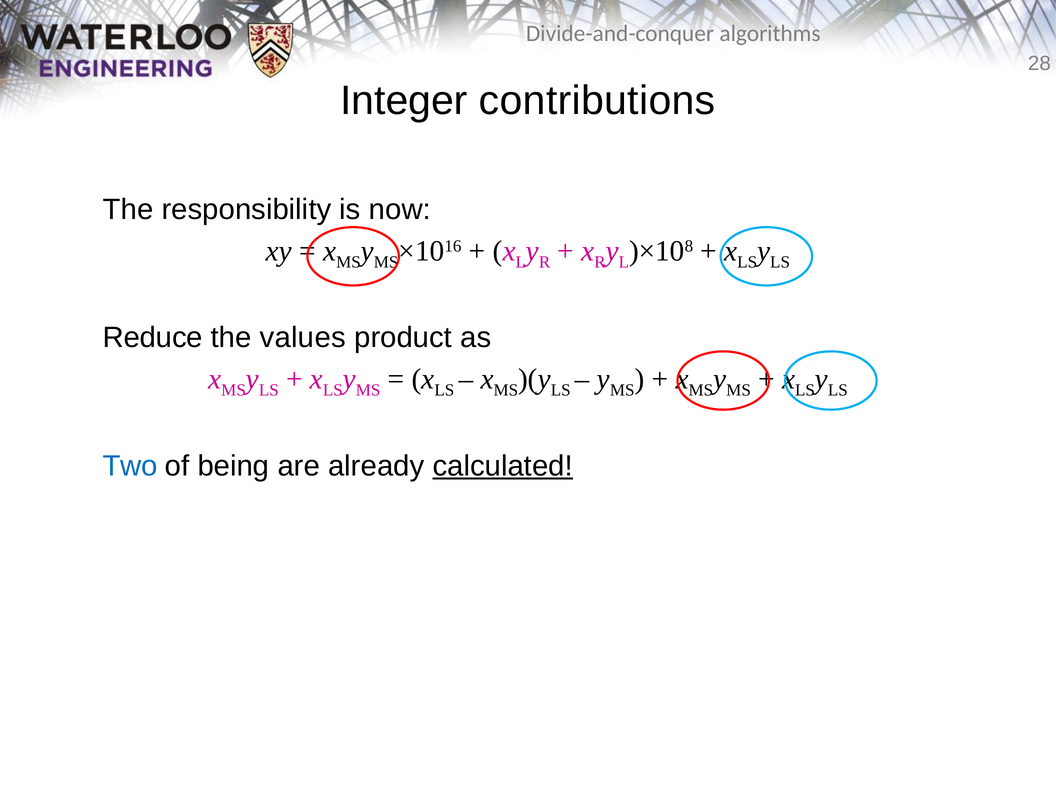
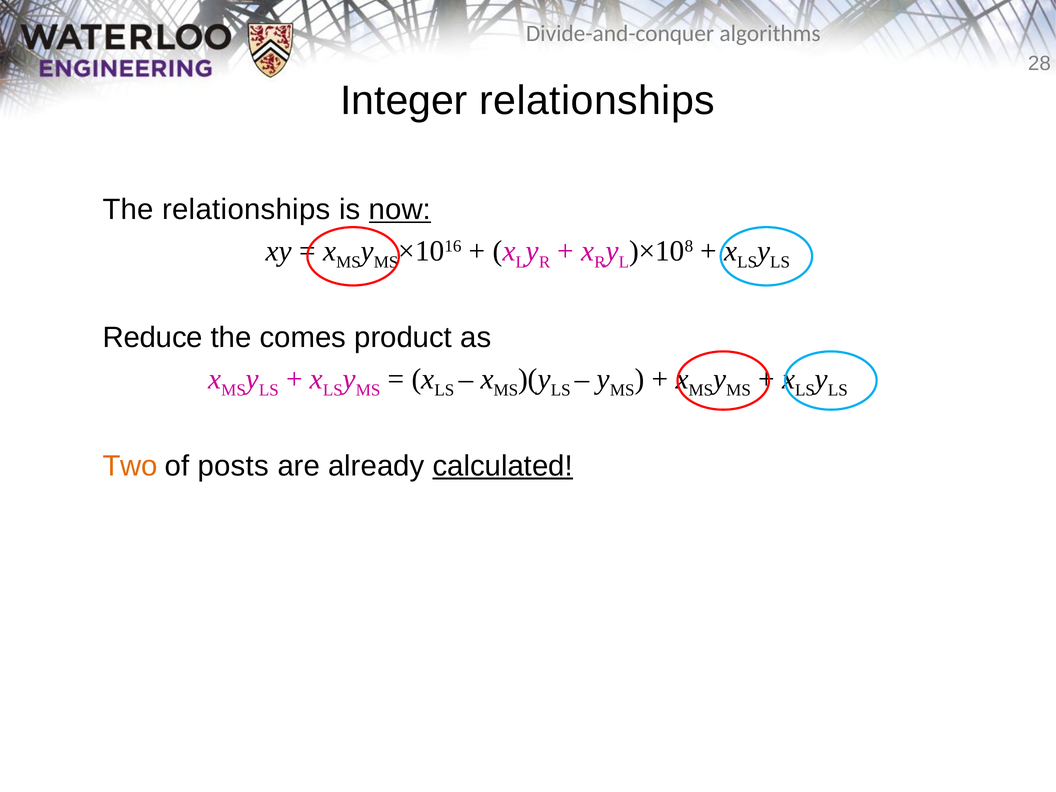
Integer contributions: contributions -> relationships (597, 101)
The responsibility: responsibility -> relationships (246, 210)
now underline: none -> present (400, 210)
values: values -> comes (303, 338)
Two colour: blue -> orange (130, 466)
being: being -> posts (233, 466)
